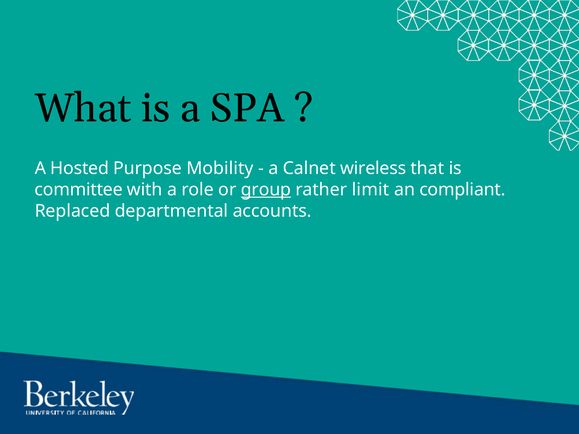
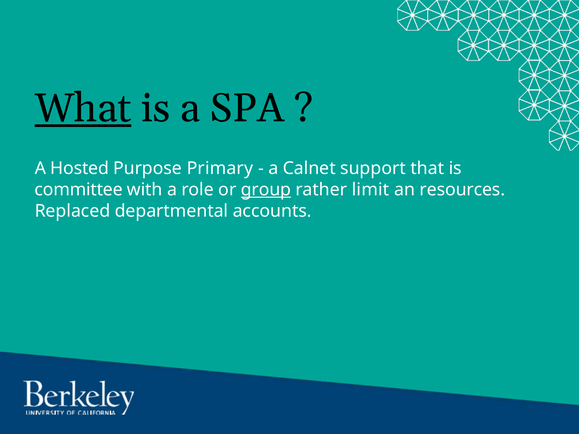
What underline: none -> present (83, 108)
Mobility: Mobility -> Primary (220, 169)
wireless: wireless -> support (373, 169)
compliant: compliant -> resources (462, 190)
